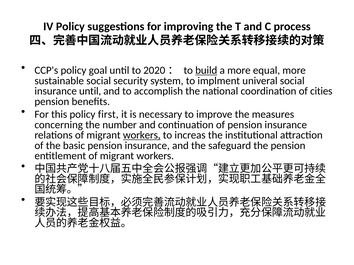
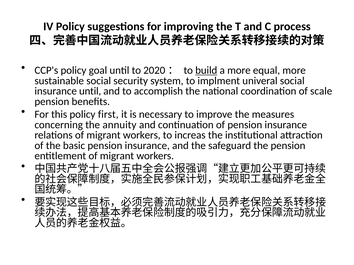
cities: cities -> scale (321, 91)
number: number -> annuity (119, 125)
workers underline: present -> none (142, 135)
